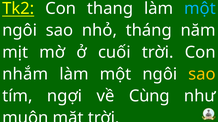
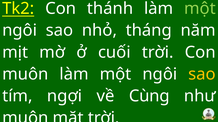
thang: thang -> thánh (110, 9)
một colour: light blue -> light green (200, 9)
nhắm: nhắm -> muôn (25, 74)
